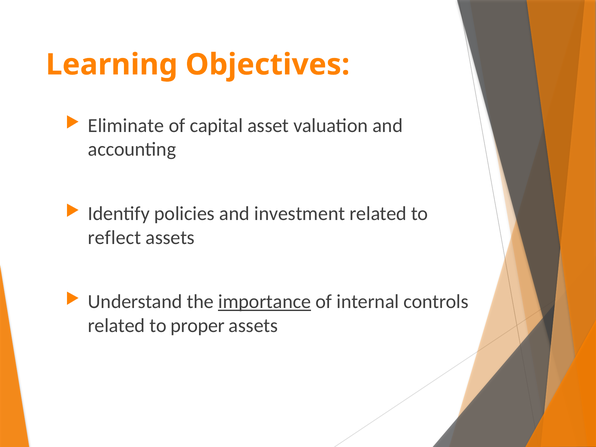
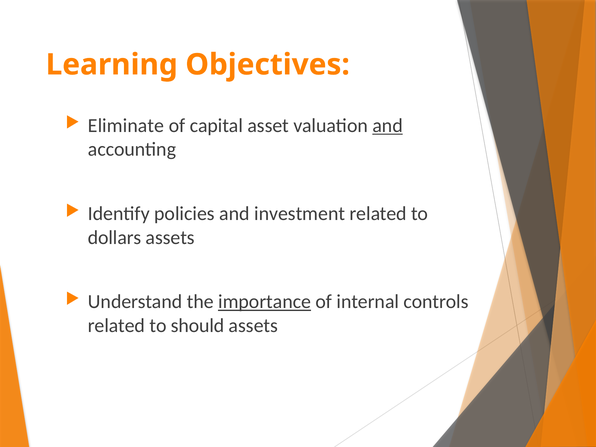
and underline: none -> present (388, 126)
reflect: reflect -> dollars (115, 237)
proper: proper -> should (198, 326)
